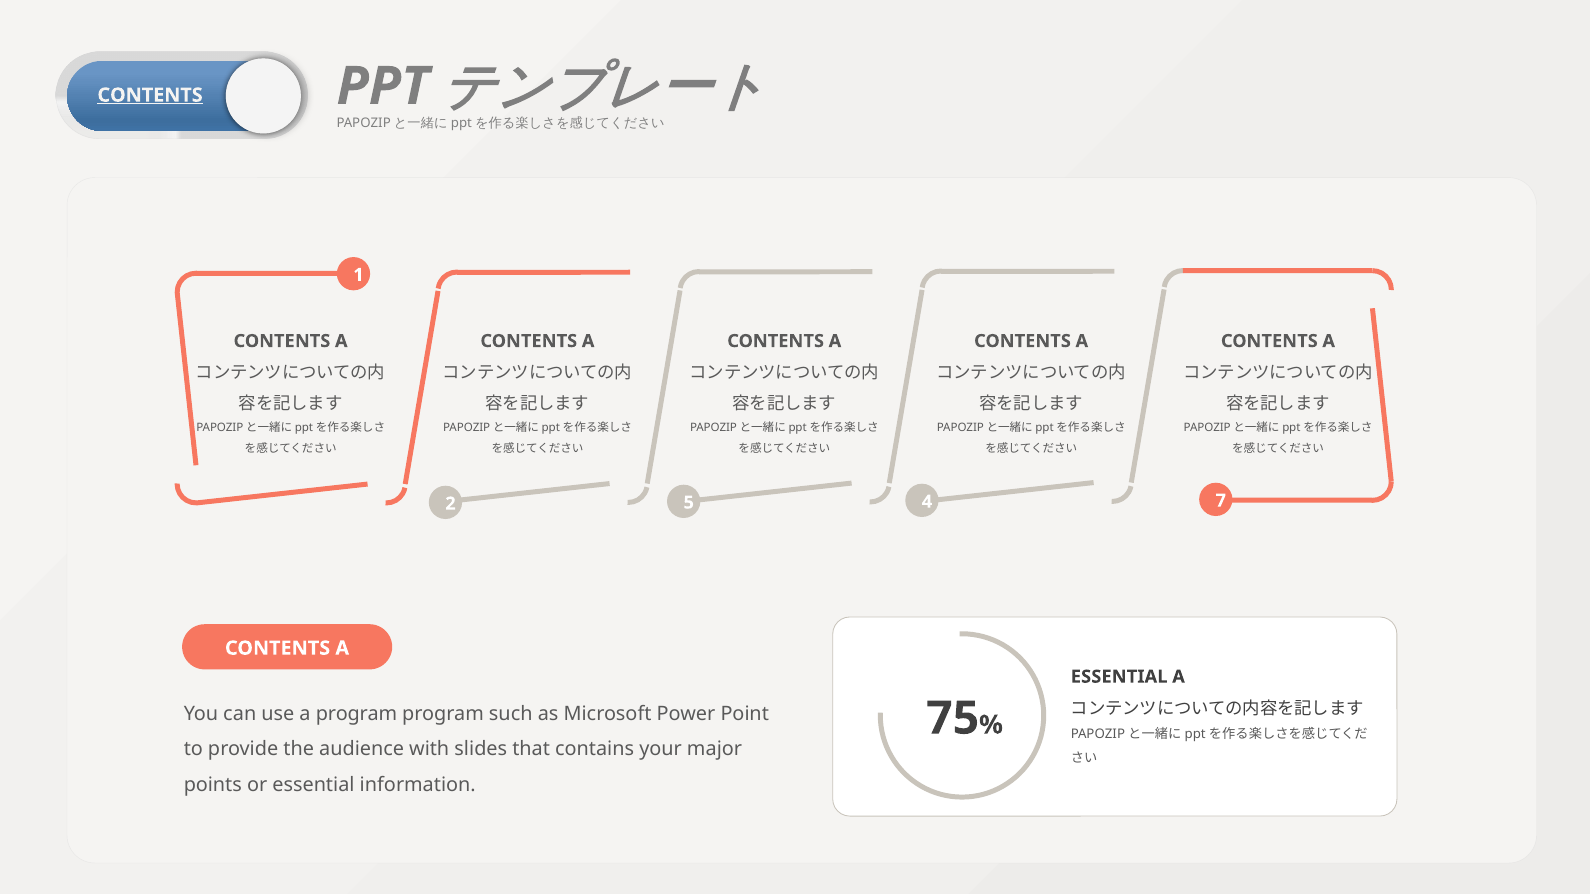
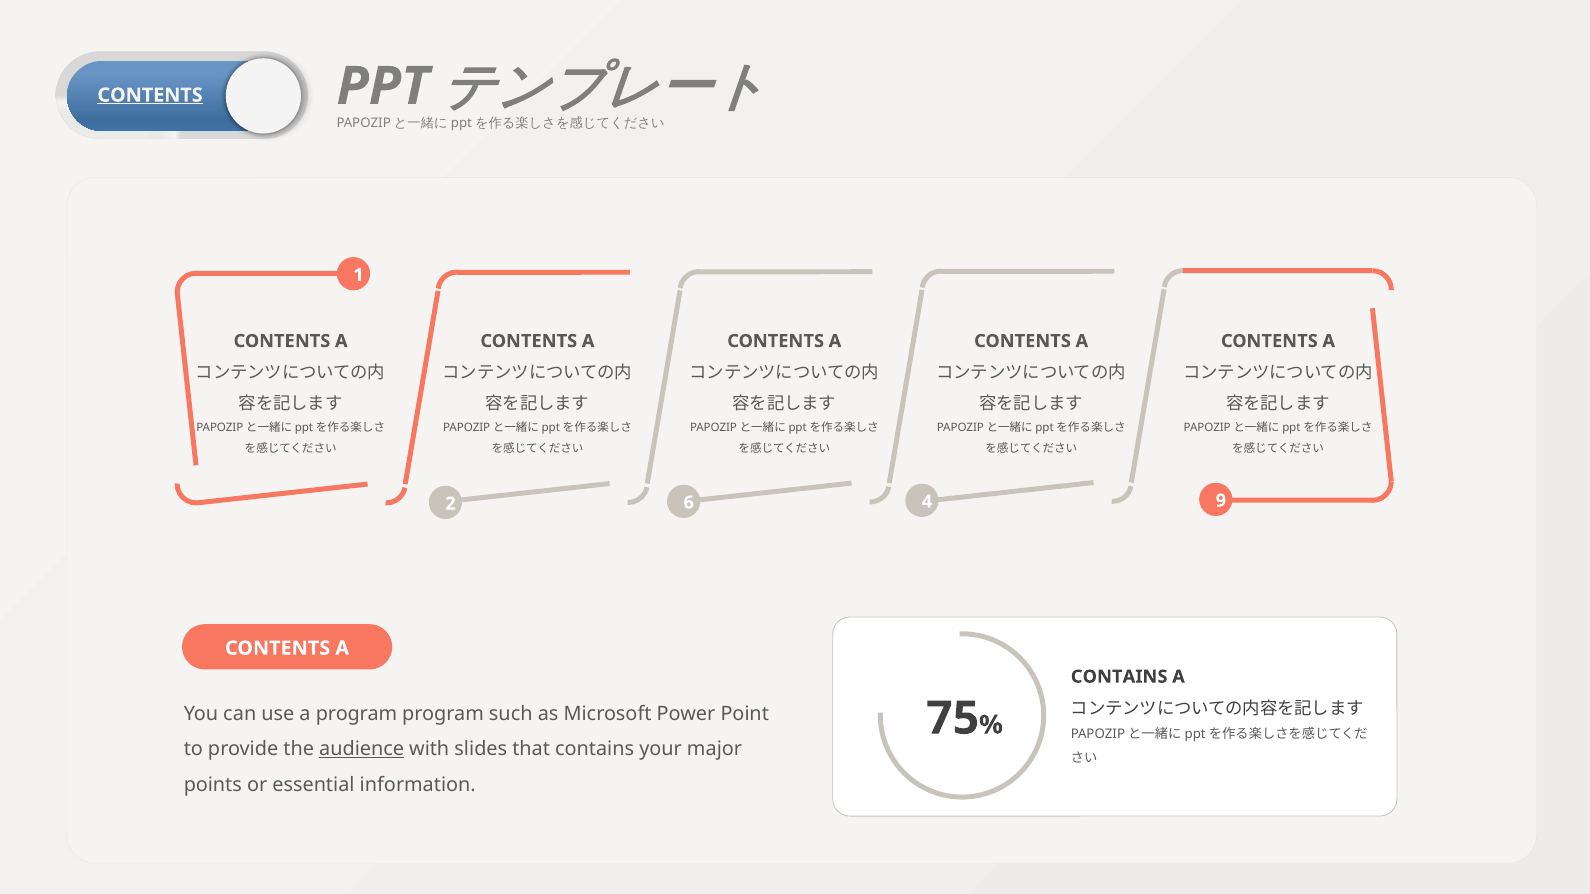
5: 5 -> 6 (689, 503)
7: 7 -> 9 (1221, 501)
ESSENTIAL: ESSENTIAL -> CONTAINS (1119, 677)
audience underline: none -> present (362, 750)
